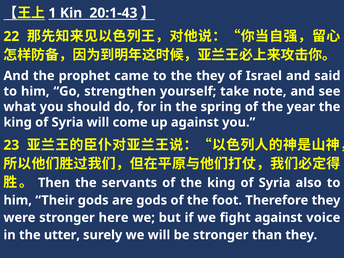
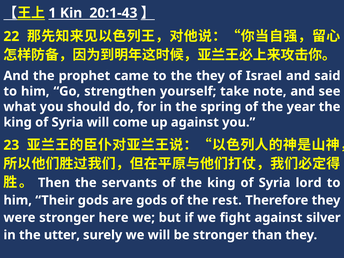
also: also -> lord (309, 183)
foot: foot -> rest (227, 200)
voice: voice -> silver (323, 218)
